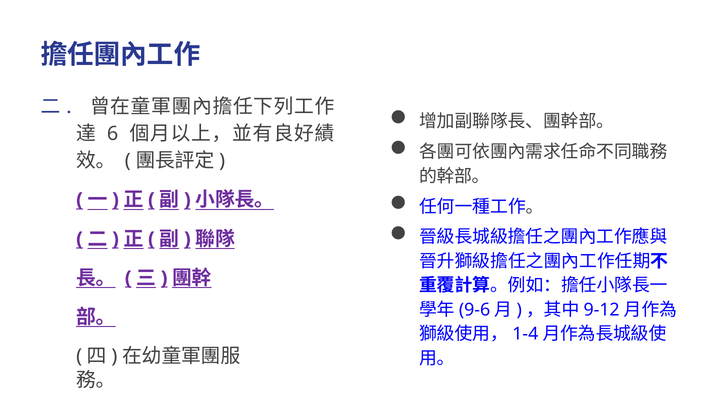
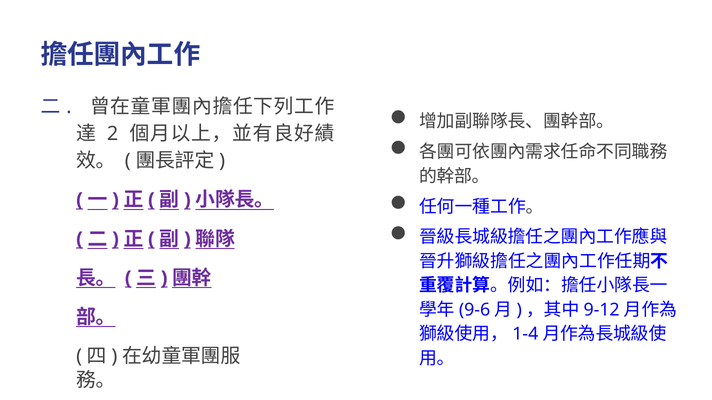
6: 6 -> 2 (113, 134)
